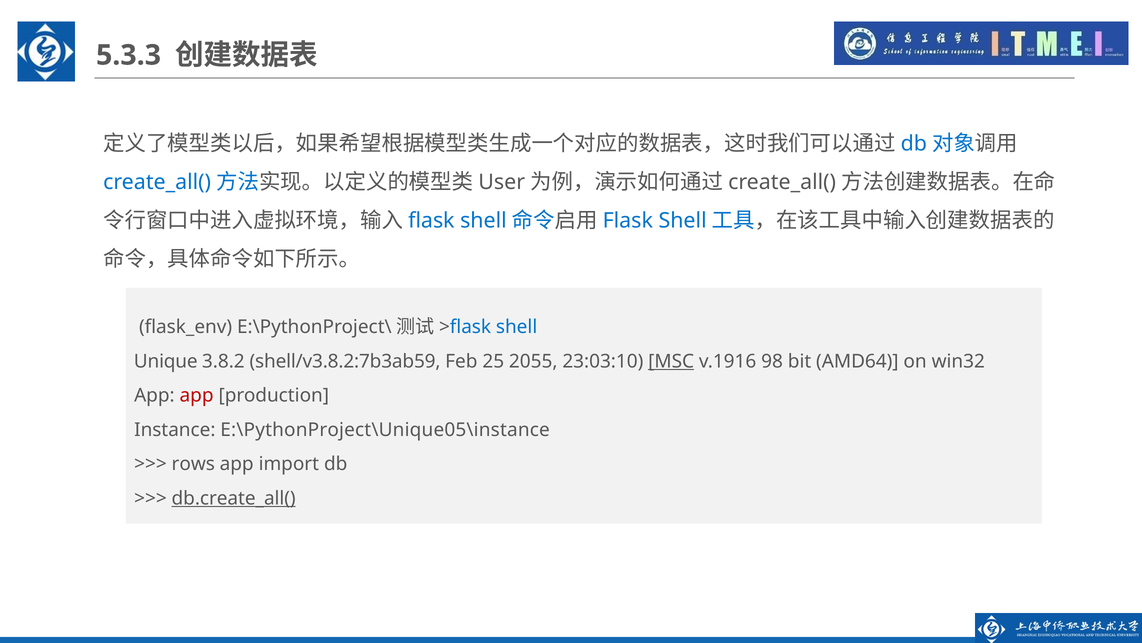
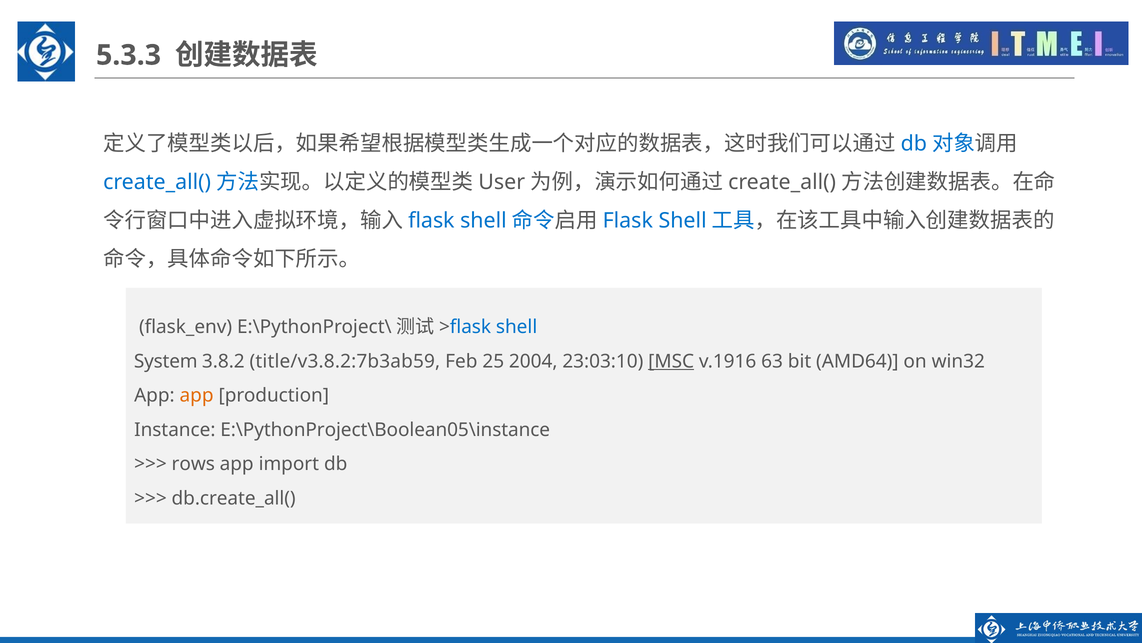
Unique: Unique -> System (166, 361)
shell/v3.8.2:7b3ab59: shell/v3.8.2:7b3ab59 -> title/v3.8.2:7b3ab59 (345, 361)
2055: 2055 -> 2004 (533, 361)
98: 98 -> 63 (772, 361)
app colour: red -> orange (197, 395)
E:\PythonProject\Unique05\instance: E:\PythonProject\Unique05\instance -> E:\PythonProject\Boolean05\instance (385, 429)
db.create_all( underline: present -> none (234, 498)
